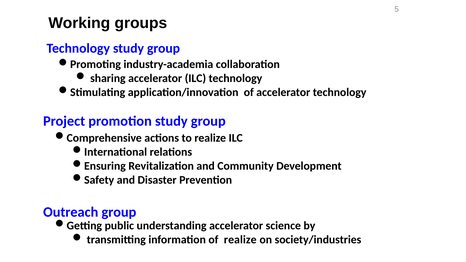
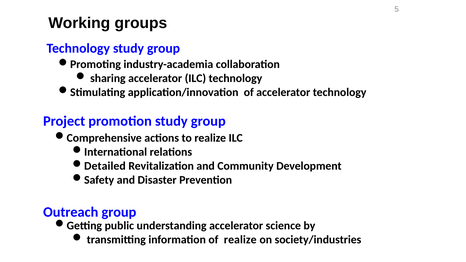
Ensuring: Ensuring -> Detailed (105, 166)
